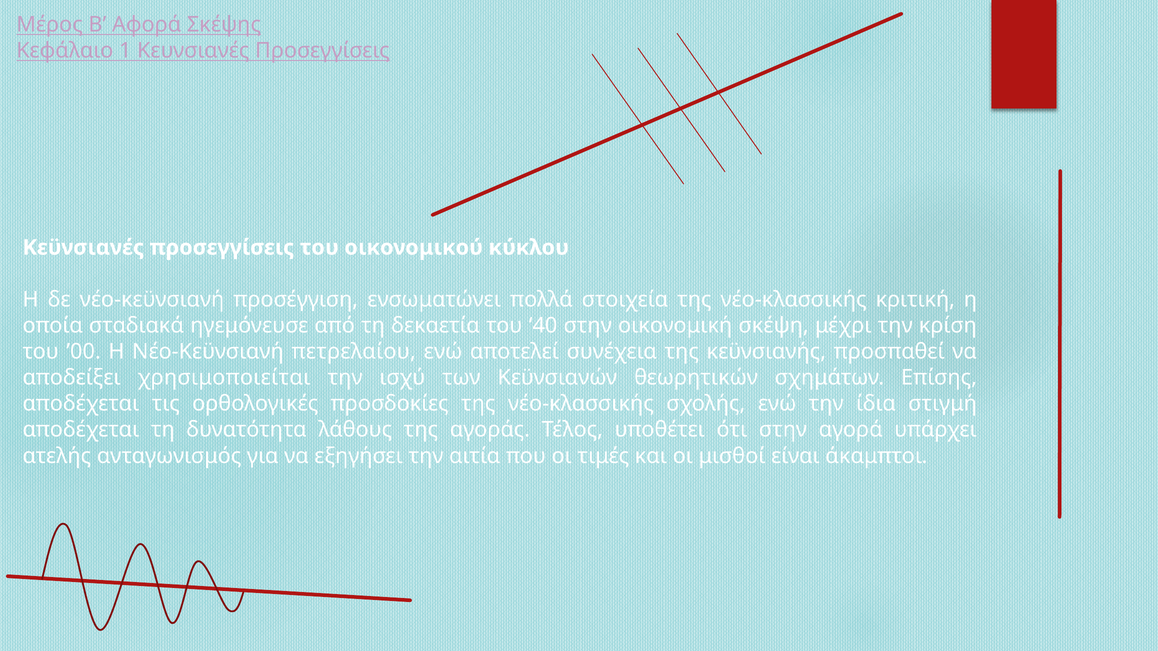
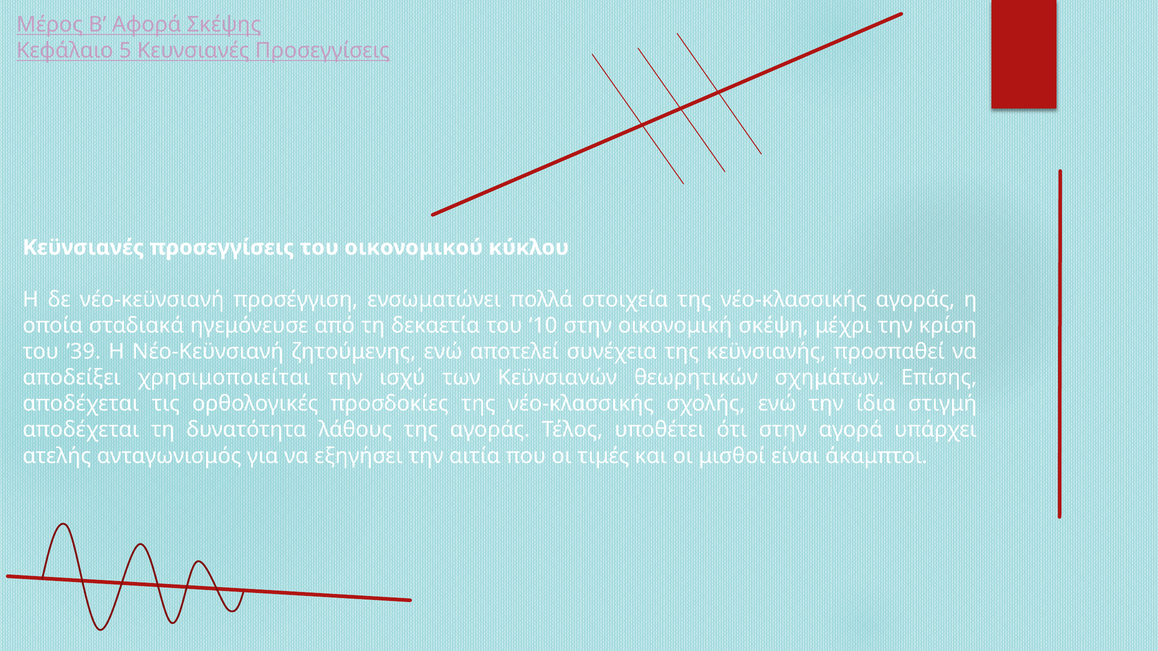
1: 1 -> 5 (125, 51)
νέο-κλασσικής κριτική: κριτική -> αγοράς (915, 300)
40: 40 -> 10 (543, 326)
’00: ’00 -> ’39 (84, 352)
πετρελαίου: πετρελαίου -> ζητούμενης (354, 352)
